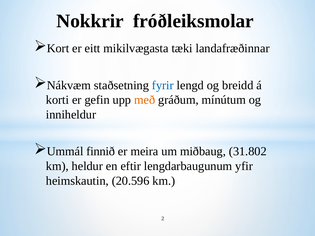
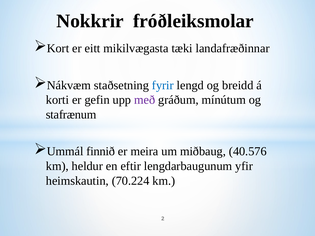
með colour: orange -> purple (145, 100)
inniheldur: inniheldur -> stafrænum (71, 115)
31.802: 31.802 -> 40.576 (248, 152)
20.596: 20.596 -> 70.224 (131, 181)
